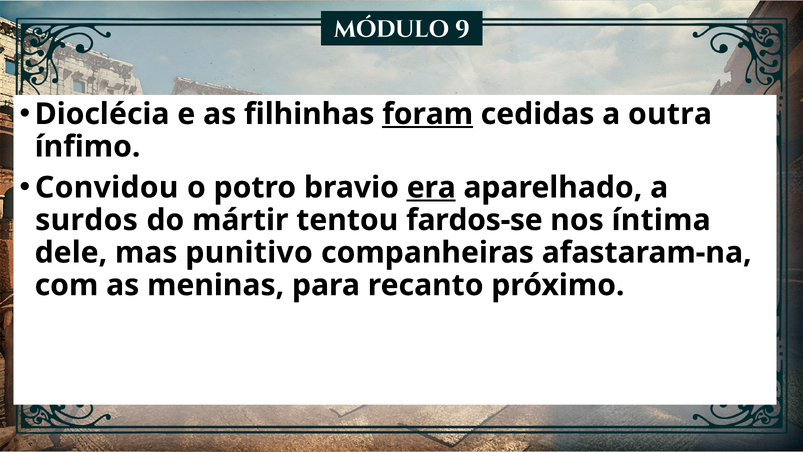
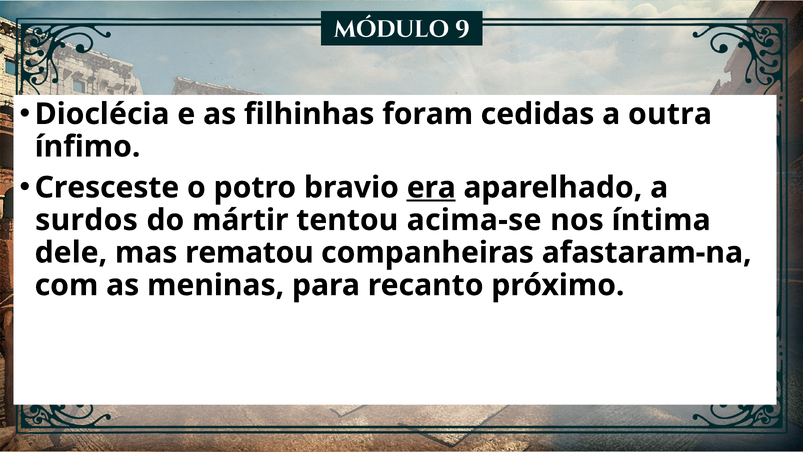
foram underline: present -> none (428, 114)
Convidou: Convidou -> Cresceste (107, 187)
fardos-se: fardos-se -> acima-se (474, 220)
punitivo: punitivo -> rematou (249, 252)
